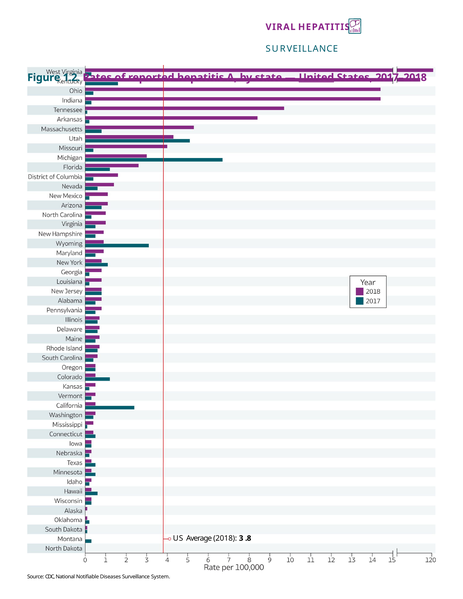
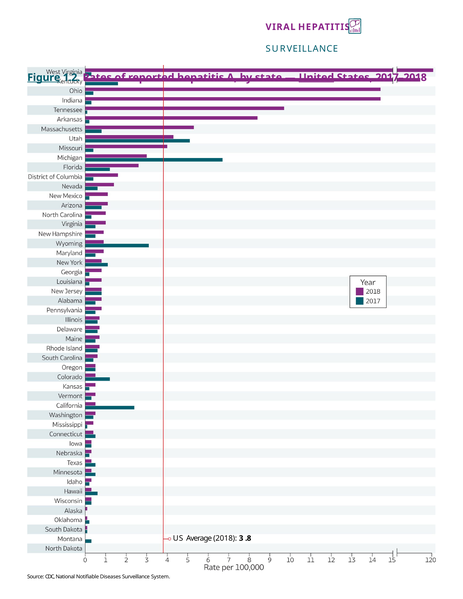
Figure underline: none -> present (44, 78)
